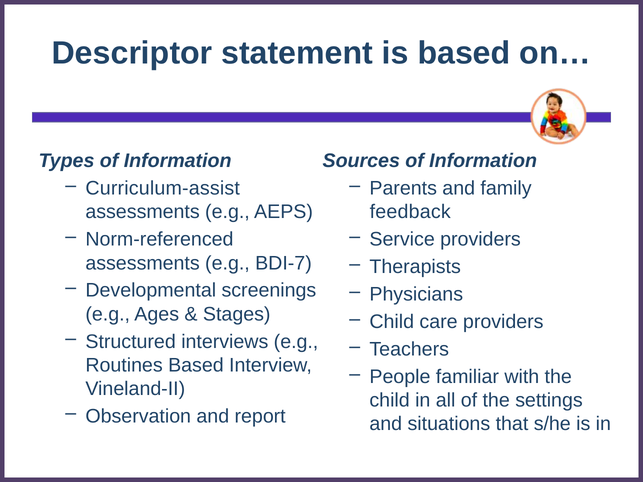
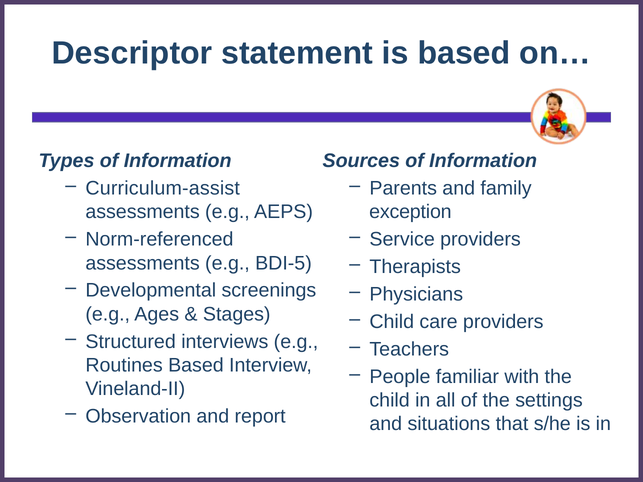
feedback: feedback -> exception (410, 212)
BDI-7: BDI-7 -> BDI-5 (283, 263)
